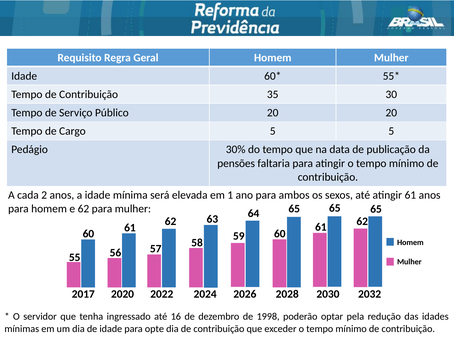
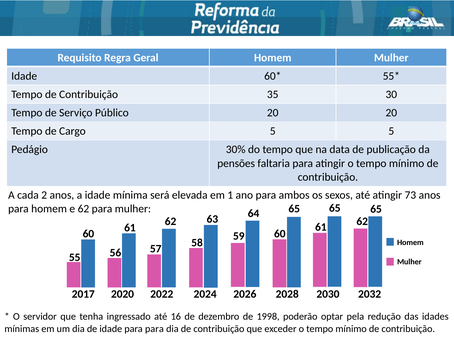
atingir 61: 61 -> 73 (410, 195)
para opte: opte -> para (154, 329)
